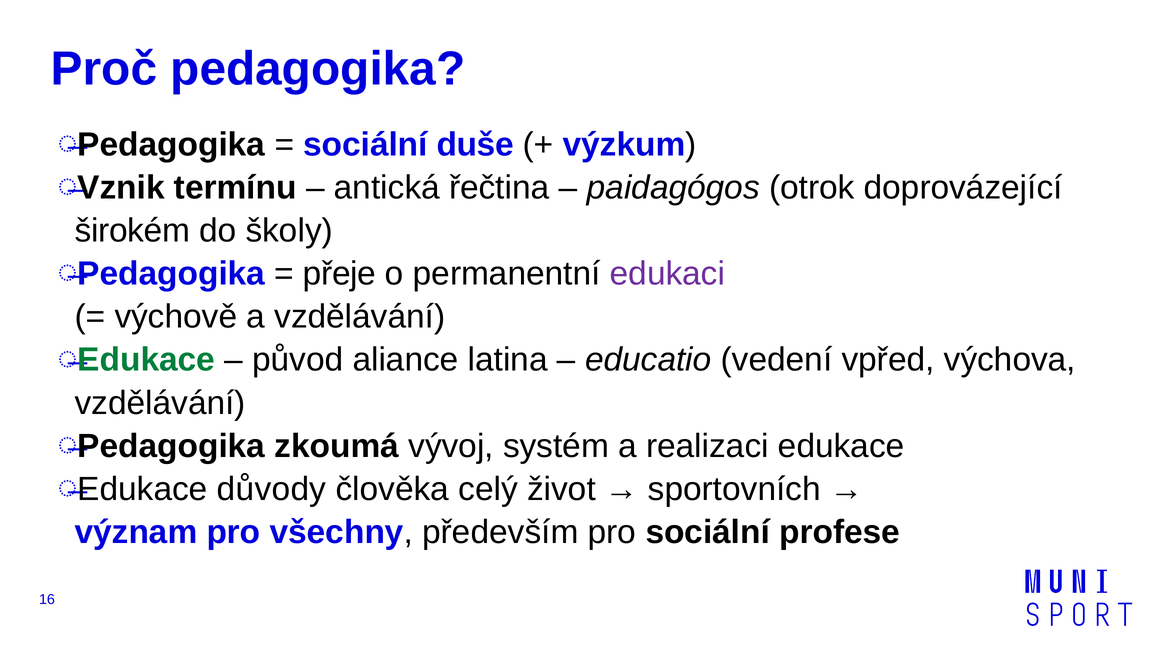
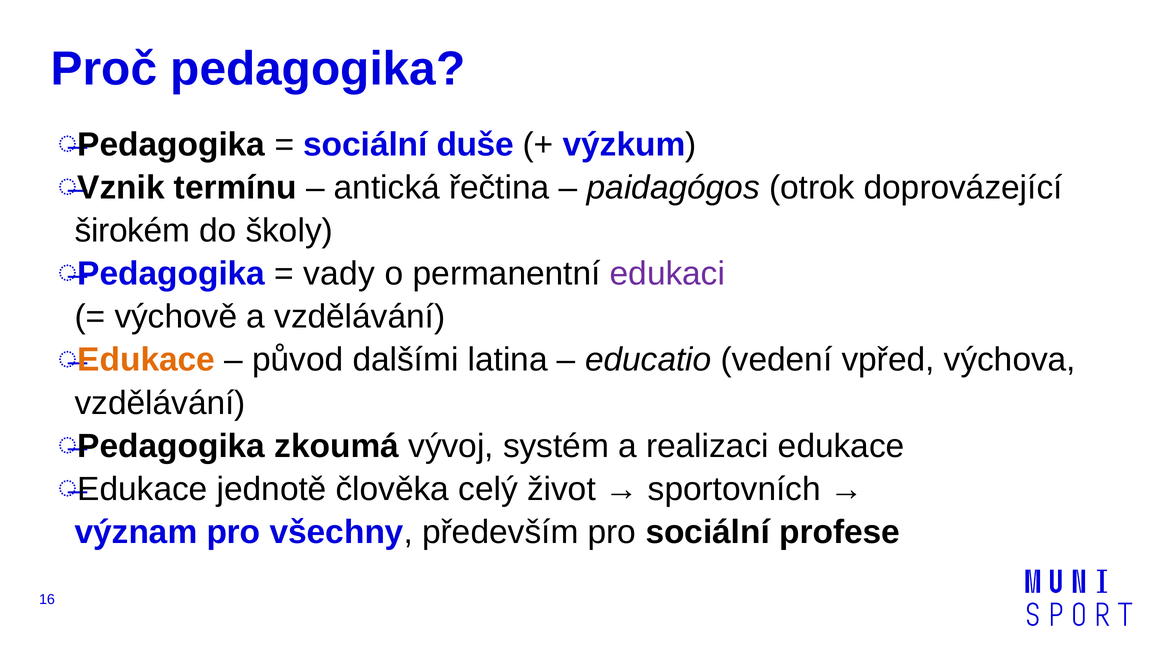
přeje: přeje -> vady (339, 274)
Edukace colour: green -> orange (146, 360)
aliance: aliance -> dalšími (406, 360)
důvody: důvody -> jednotě (272, 489)
